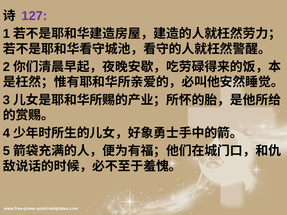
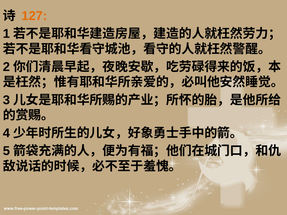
127 colour: purple -> orange (34, 16)
